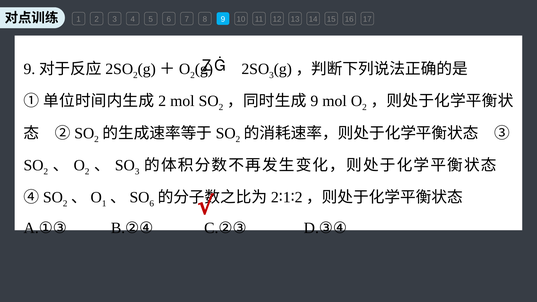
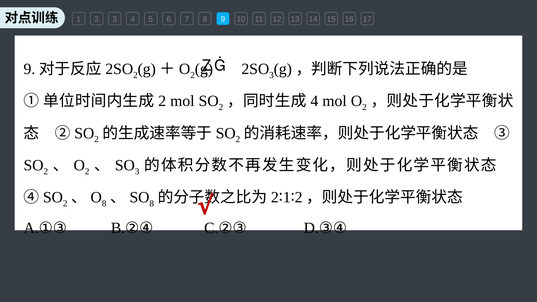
9: 9 -> 4 (314, 101)
1: 1 -> 8 (104, 204)
6: 6 -> 8 (152, 204)
